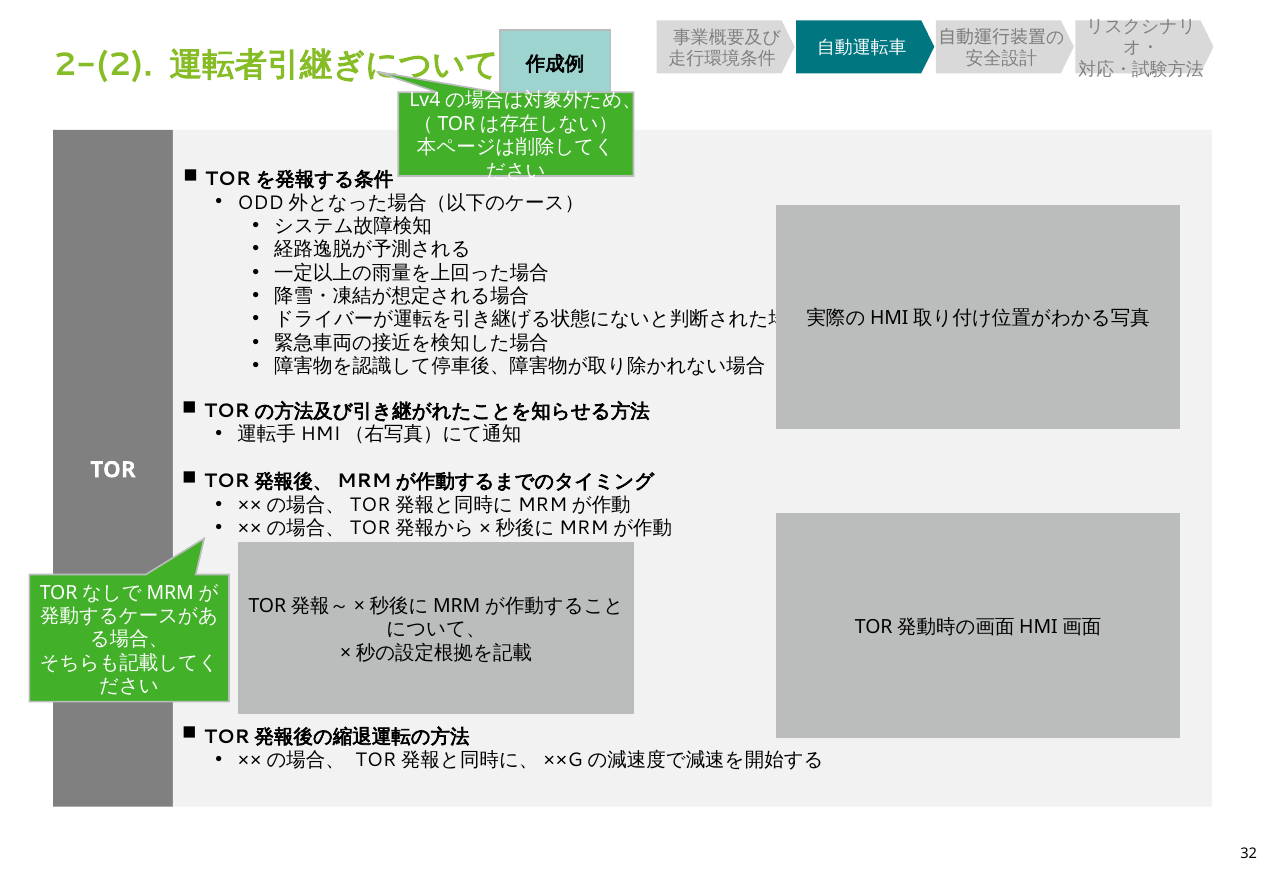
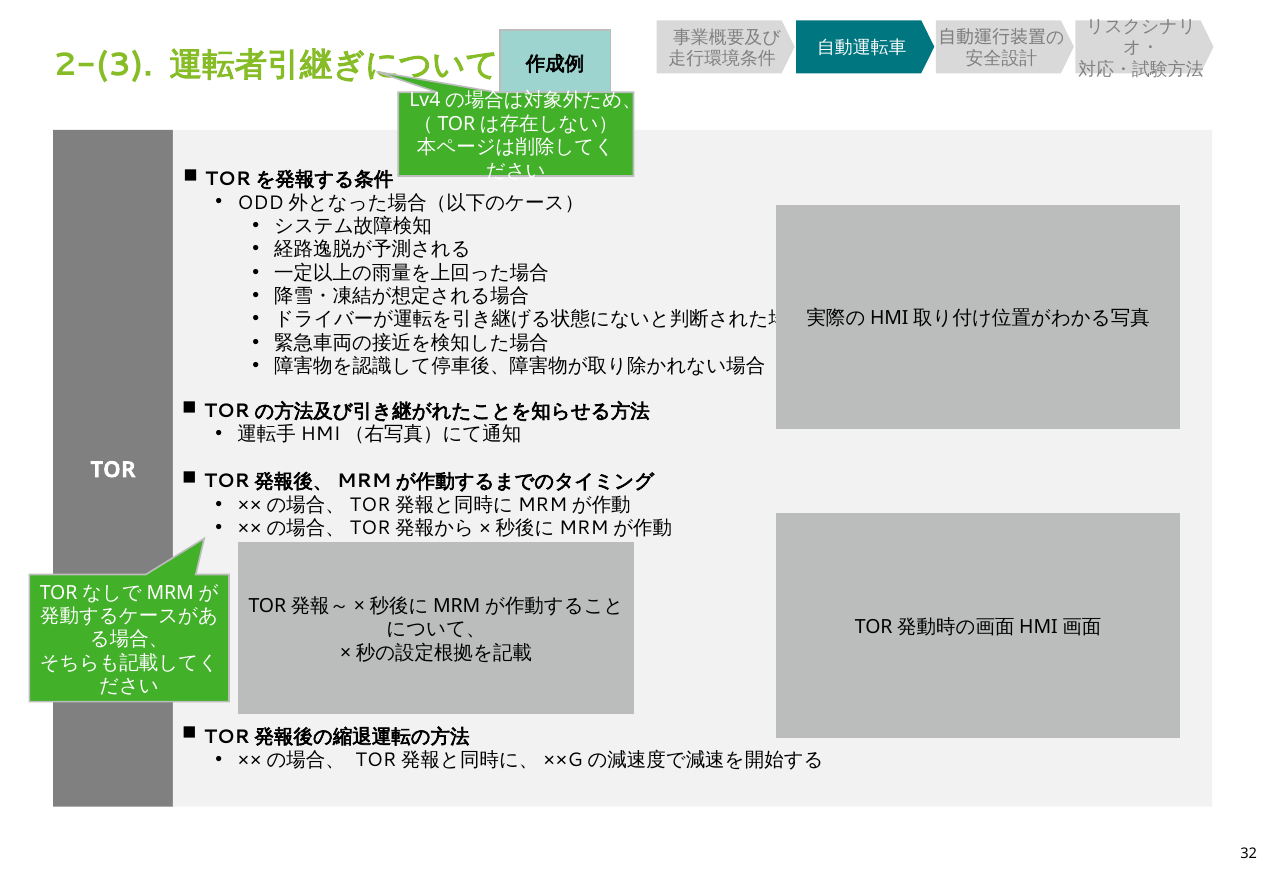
2-(2: 2-(2 -> 2-(3 (103, 65)
